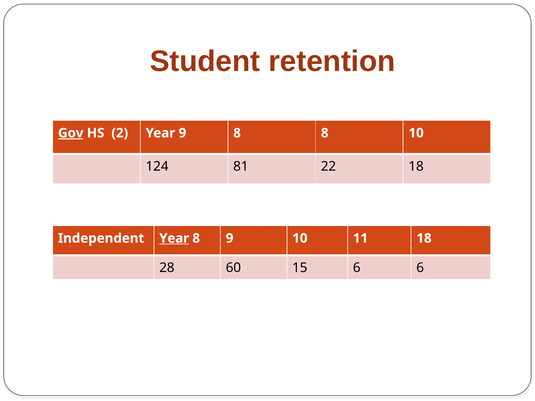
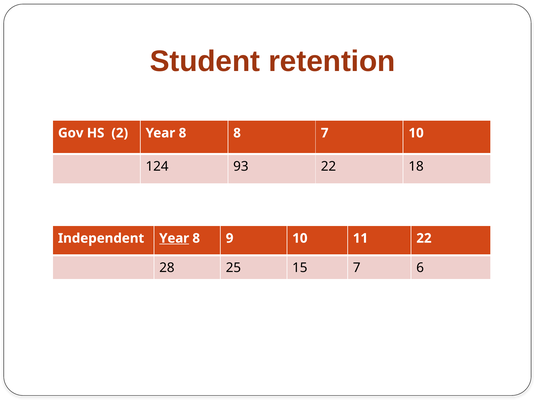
Gov underline: present -> none (71, 133)
2 Year 9: 9 -> 8 (182, 133)
8 8: 8 -> 7 (325, 133)
81: 81 -> 93 (241, 167)
11 18: 18 -> 22 (424, 238)
60: 60 -> 25 (233, 268)
15 6: 6 -> 7 (357, 268)
